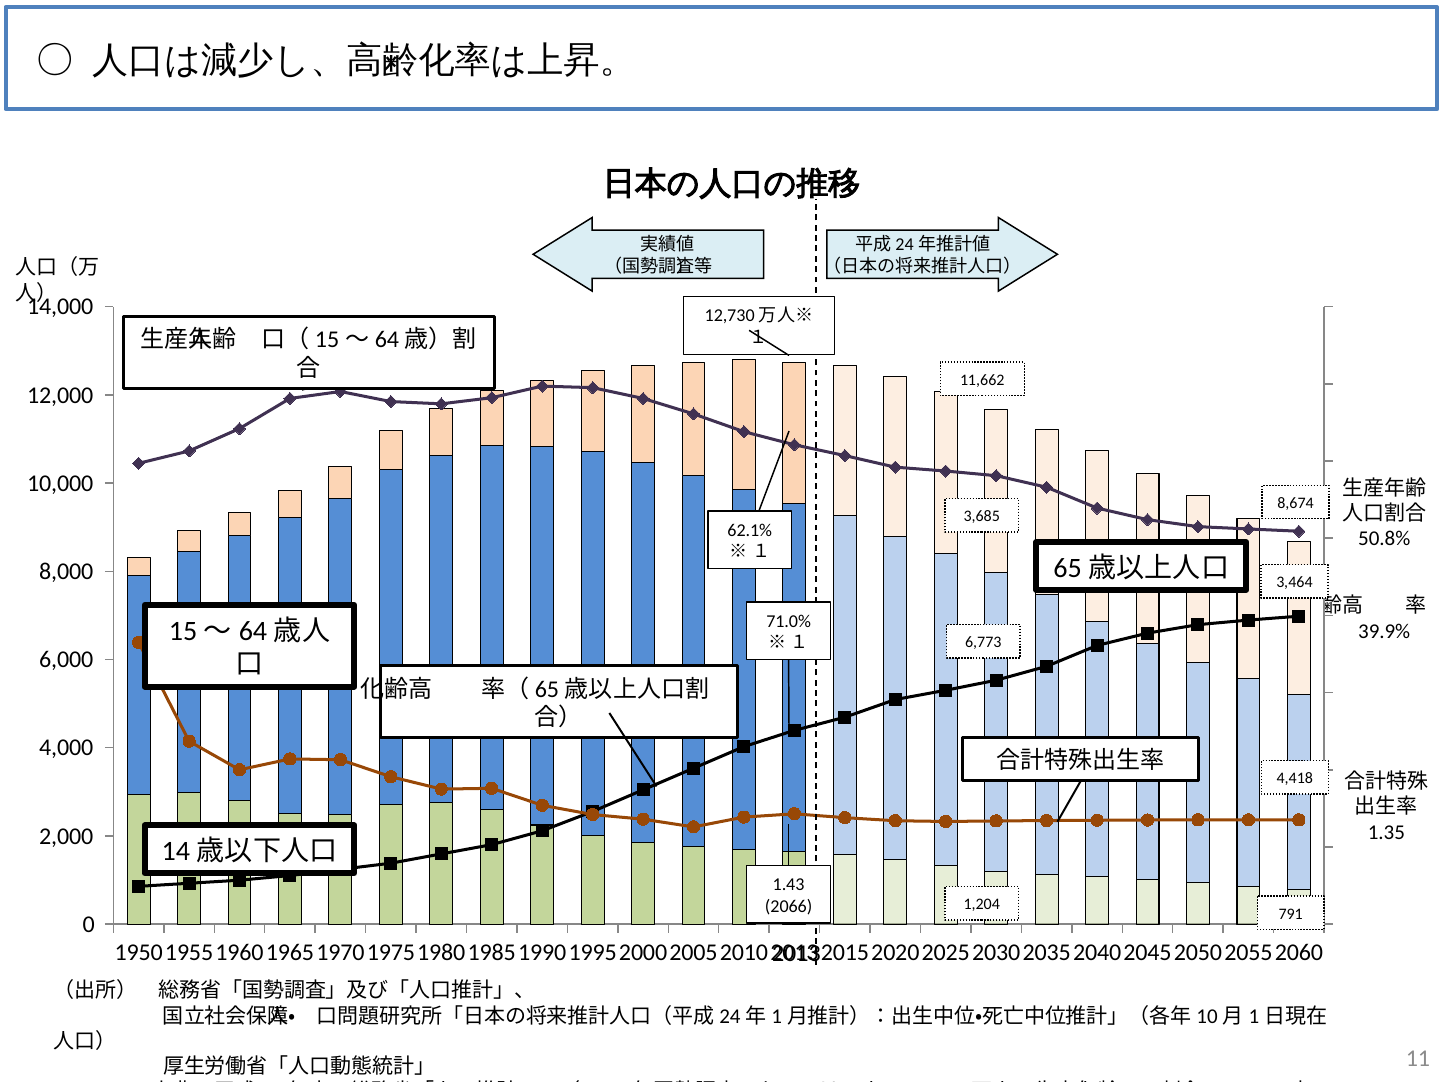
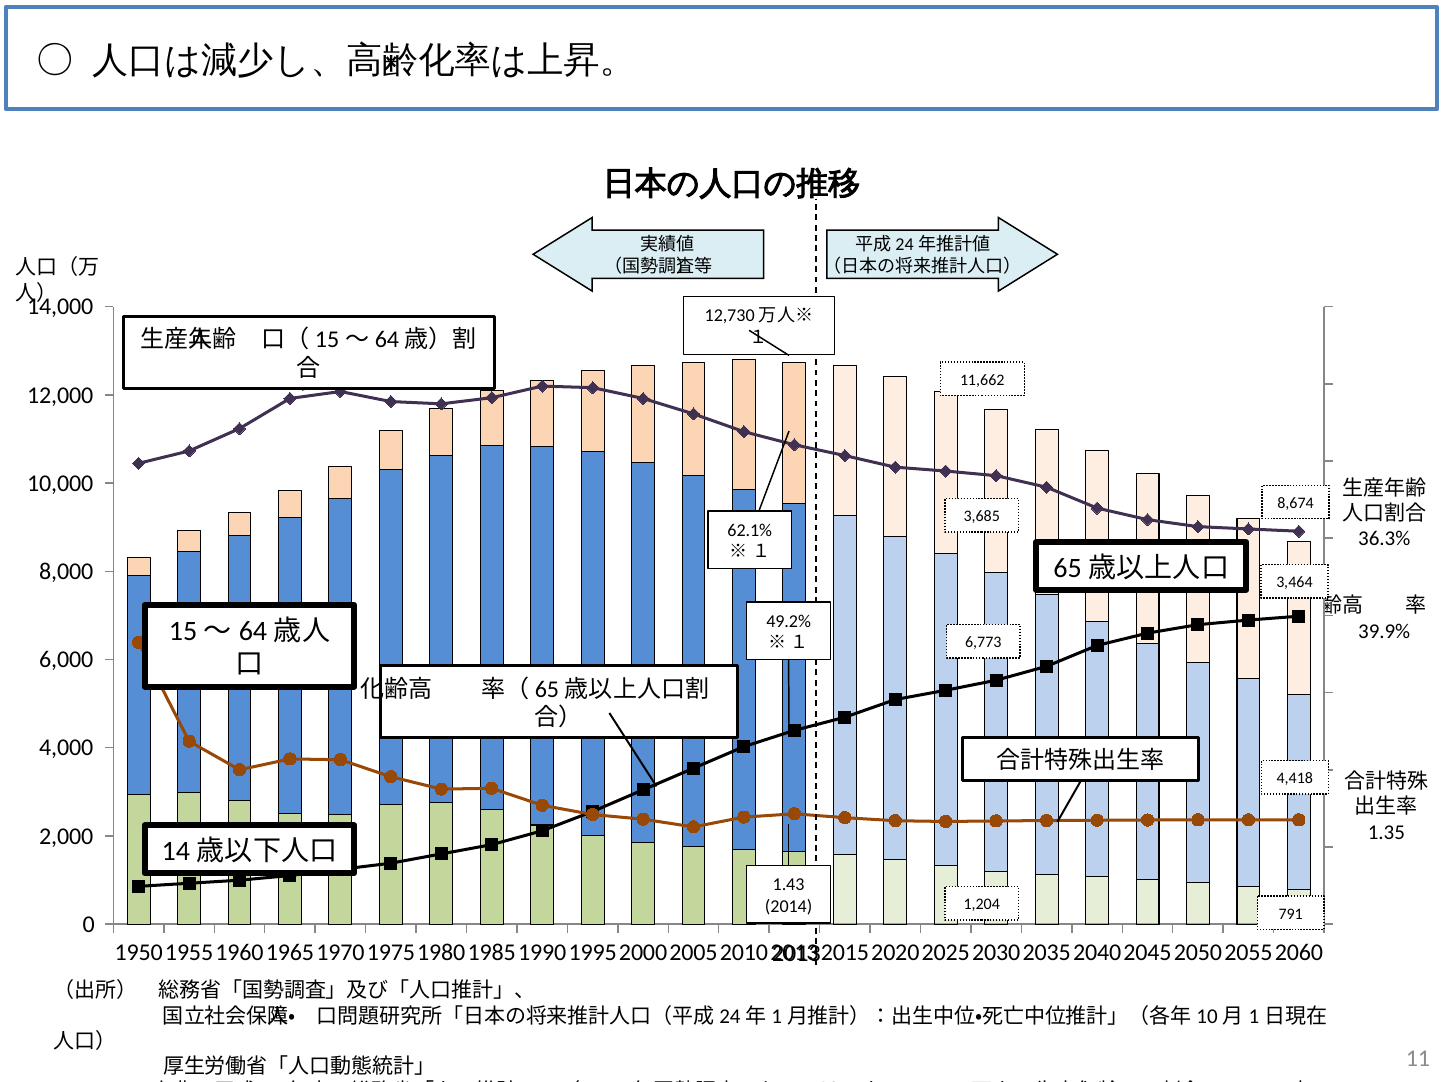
50.8%: 50.8% -> 36.3% (1384, 539)
71.0%: 71.0% -> 49.2% (789, 621)
2066: 2066 -> 2014 (789, 907)
